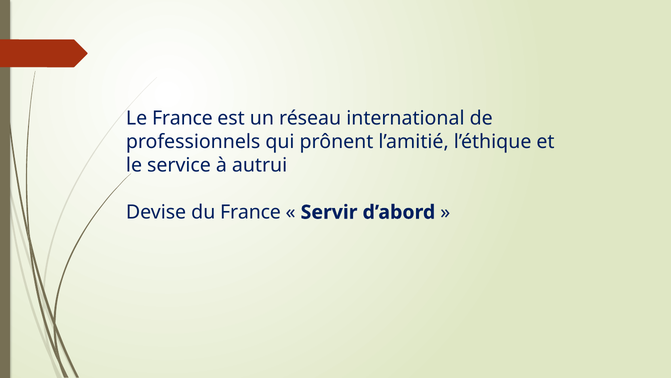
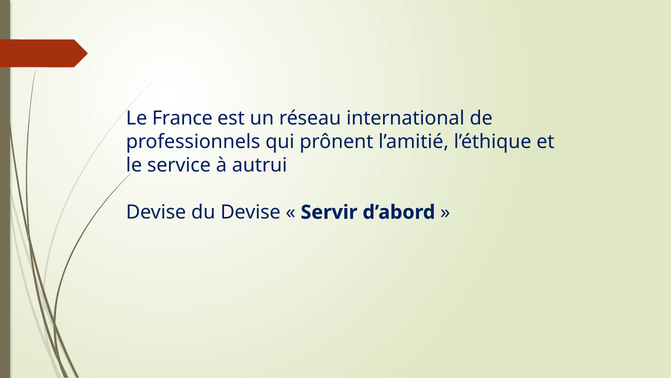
du France: France -> Devise (250, 212)
